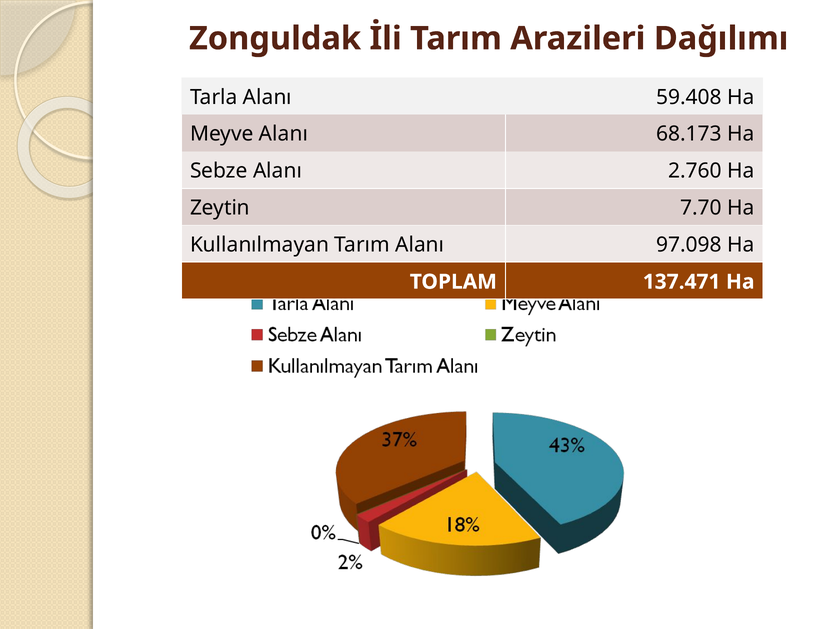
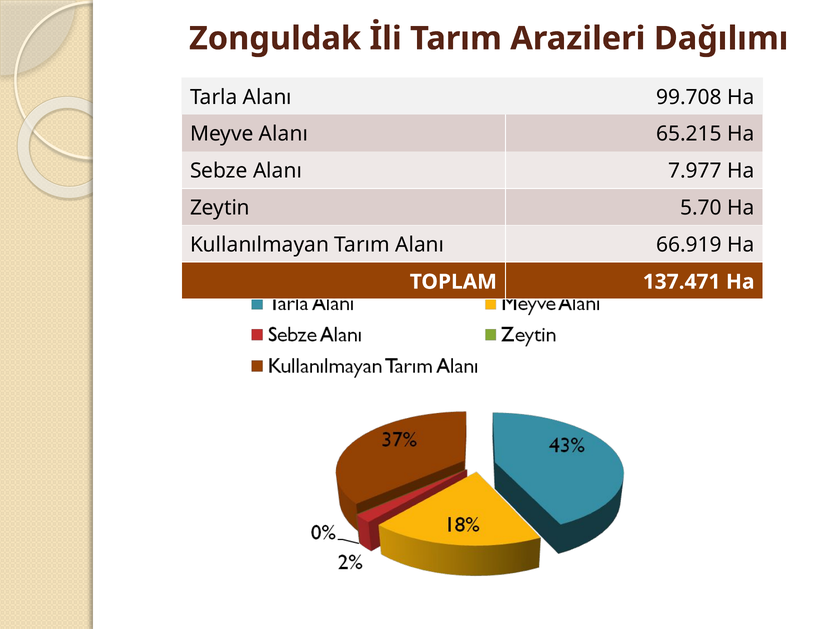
59.408: 59.408 -> 99.708 (689, 97)
68.173: 68.173 -> 65.215 (689, 134)
2.760: 2.760 -> 7.977 (695, 171)
7.70: 7.70 -> 5.70 (701, 208)
97.098: 97.098 -> 66.919 (689, 245)
